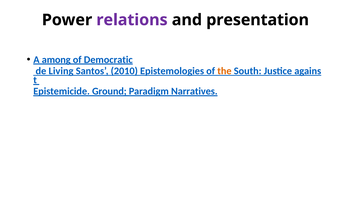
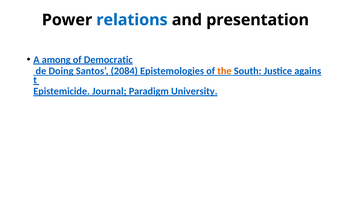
relations colour: purple -> blue (132, 20)
Living: Living -> Doing (61, 71)
2010: 2010 -> 2084 (124, 71)
Ground: Ground -> Journal (109, 91)
Narratives: Narratives -> University (194, 91)
